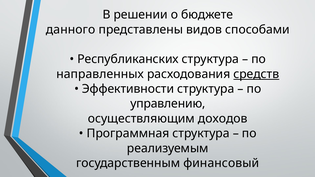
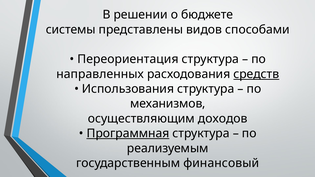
данного: данного -> системы (71, 30)
Республиканских: Республиканских -> Переориентация (128, 59)
Эффективности: Эффективности -> Использования (128, 89)
управлению: управлению -> механизмов (168, 104)
Программная underline: none -> present (128, 134)
